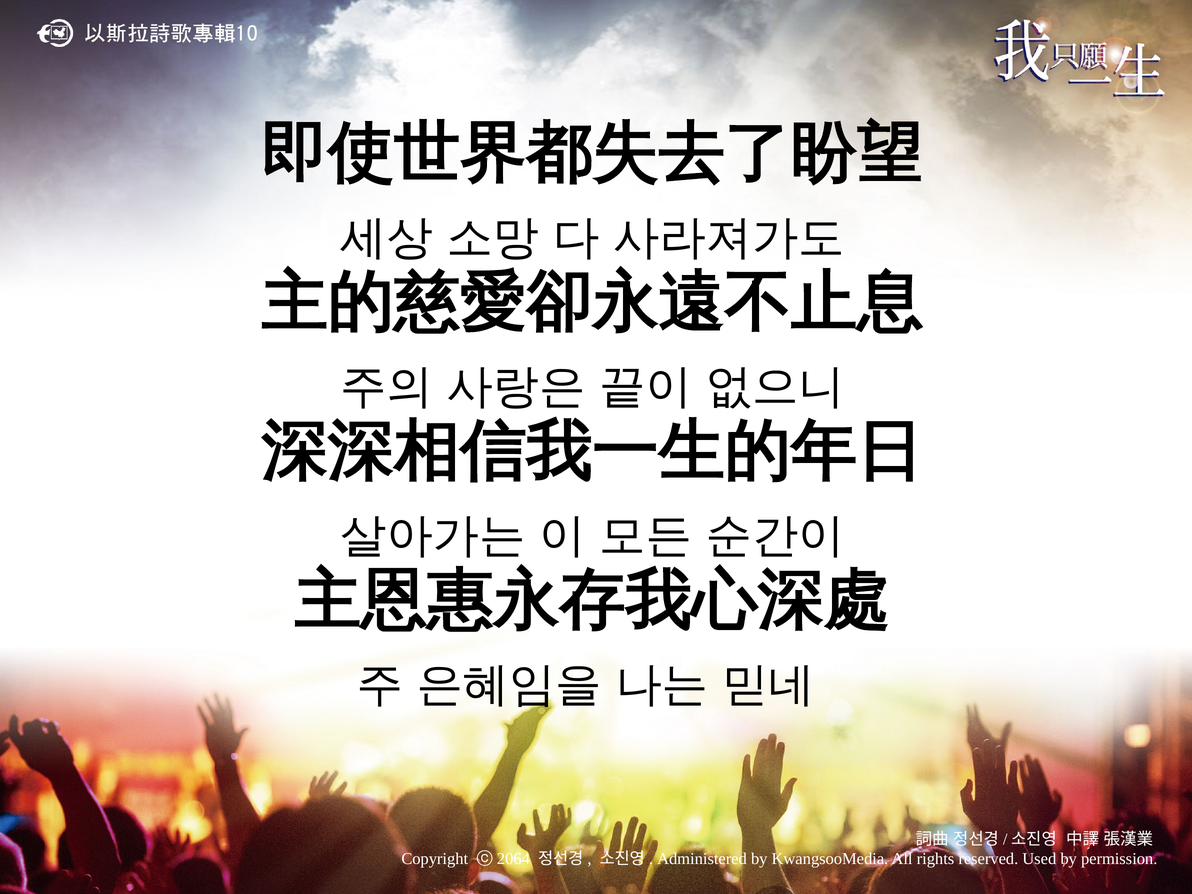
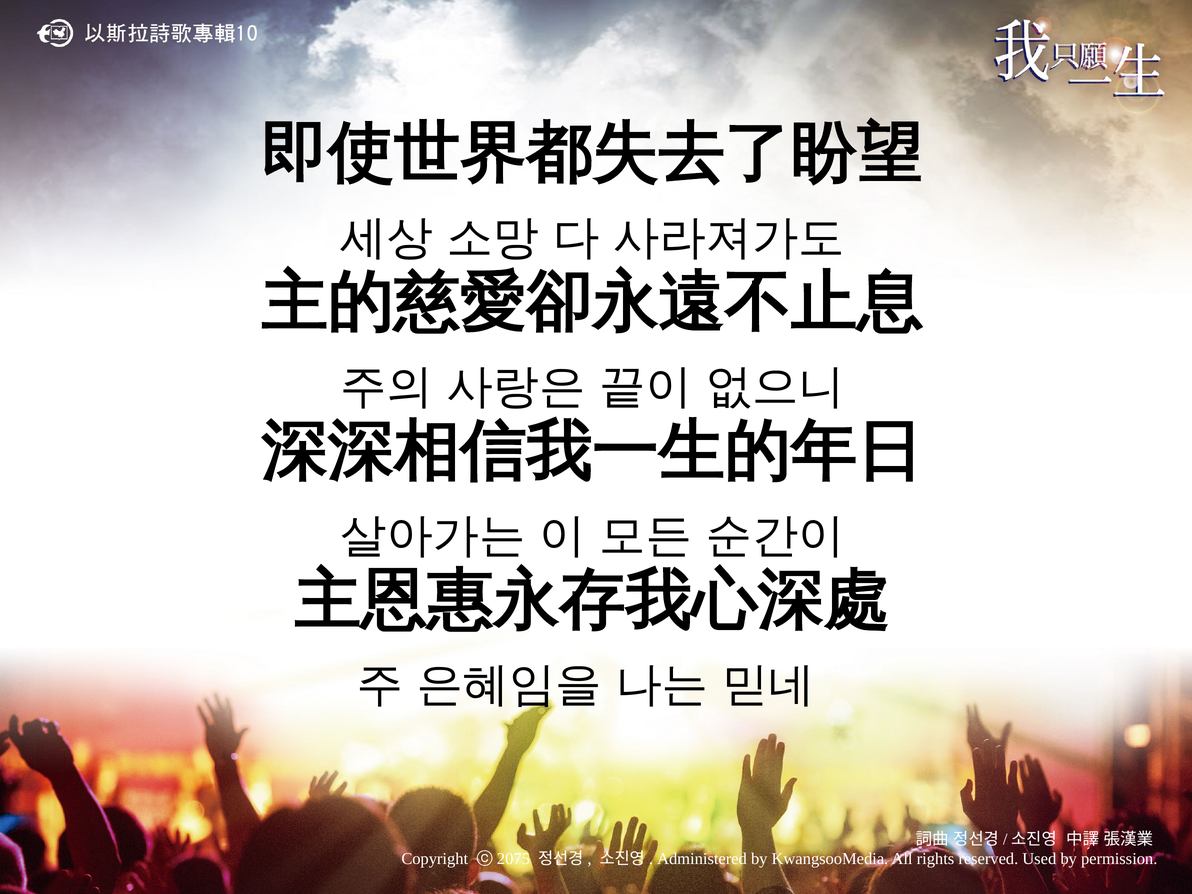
2064: 2064 -> 2075 (513, 859)
